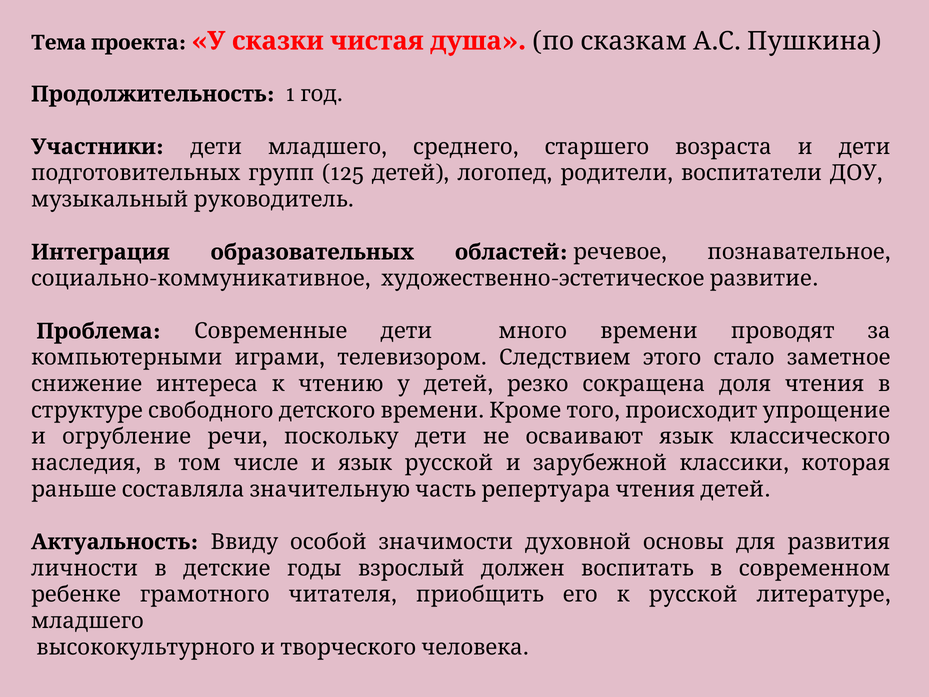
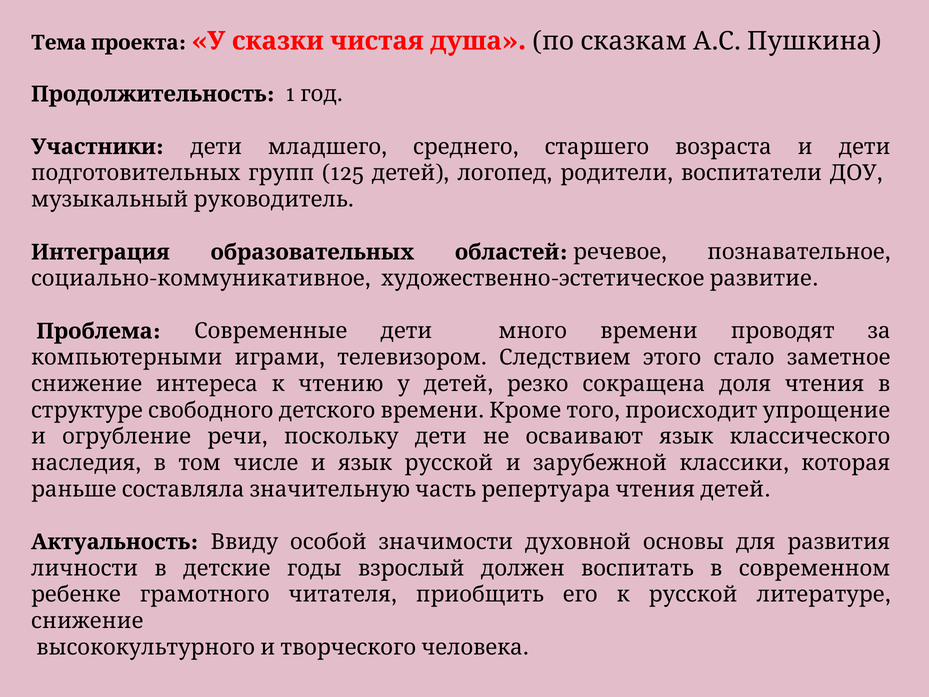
младшего: младшего -> снижение (87, 621)
